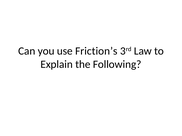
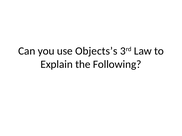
Friction’s: Friction’s -> Objects’s (96, 51)
